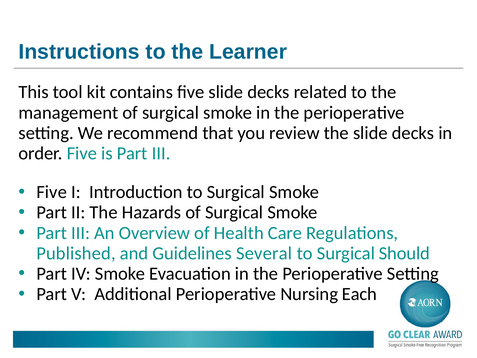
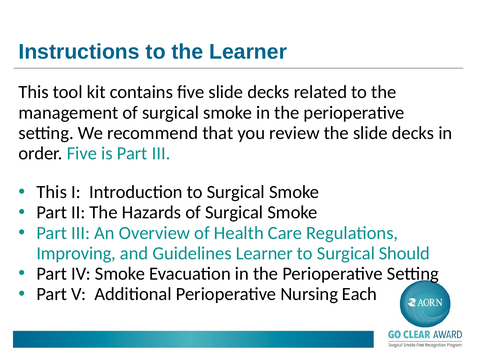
Five: Five -> This (52, 192)
Published: Published -> Improving (76, 253)
Guidelines Several: Several -> Learner (264, 253)
